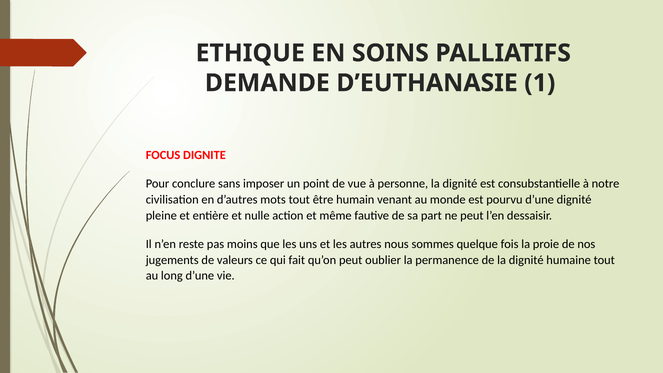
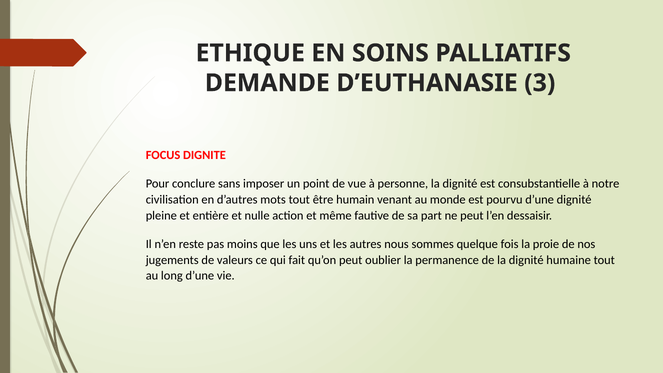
1: 1 -> 3 (540, 83)
